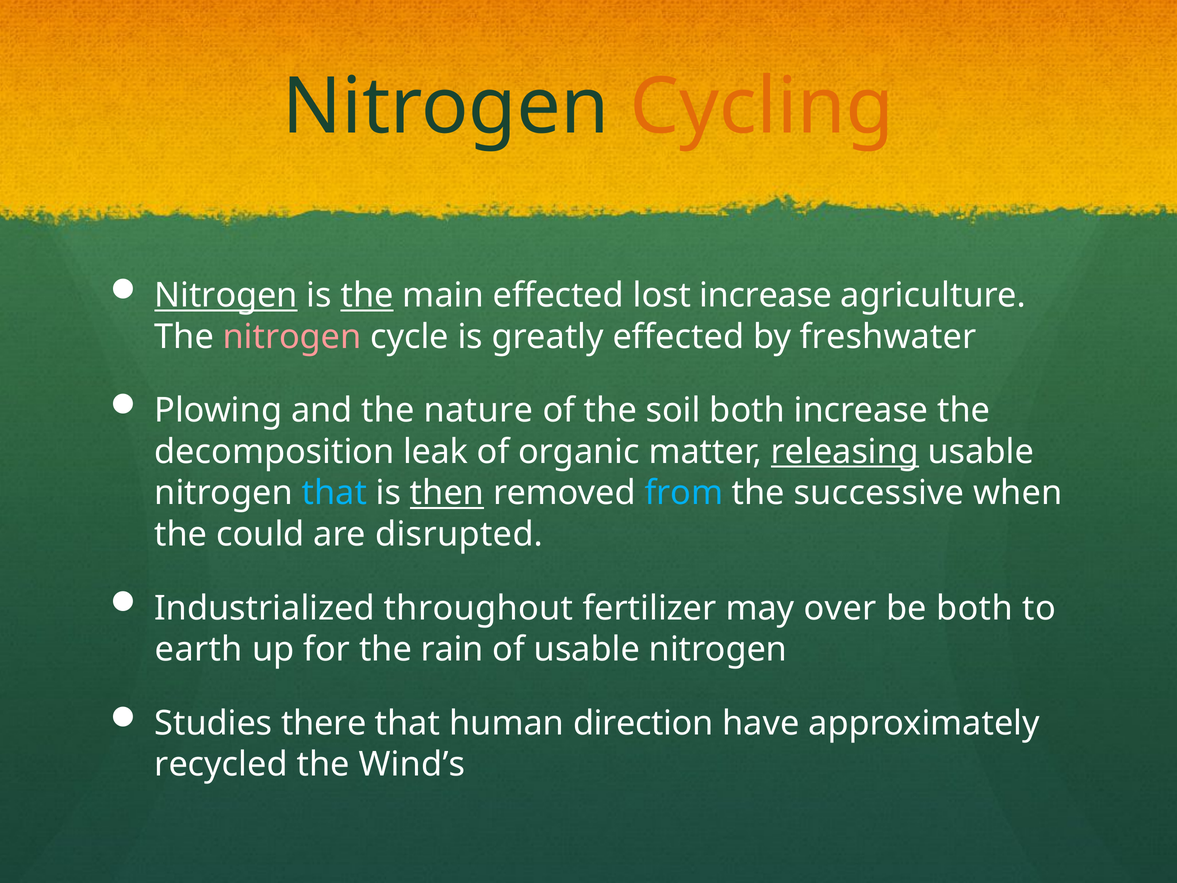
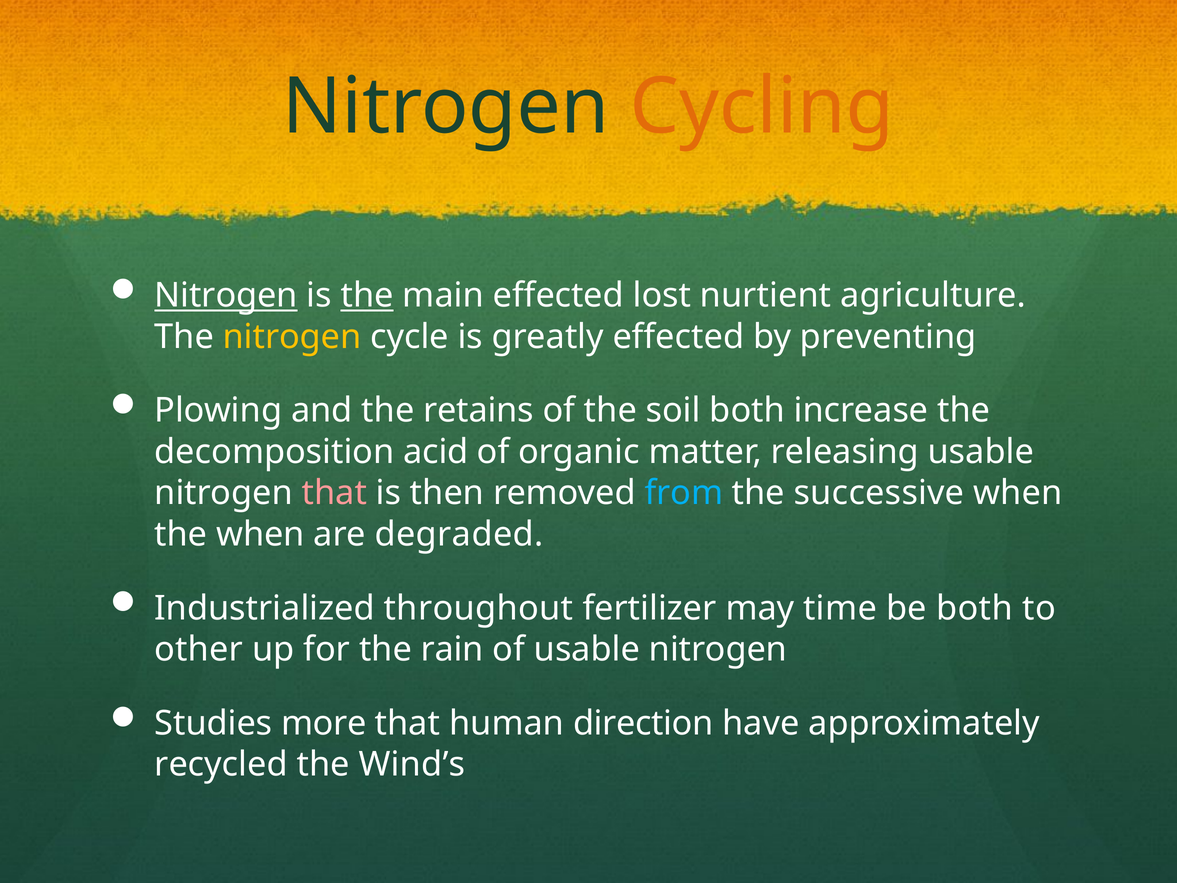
lost increase: increase -> nurtient (766, 295)
nitrogen colour: pink -> yellow (292, 337)
freshwater: freshwater -> preventing (888, 337)
nature: nature -> retains (479, 411)
leak: leak -> acid (436, 452)
releasing underline: present -> none (845, 452)
that colour: light blue -> pink (334, 493)
then underline: present -> none (447, 493)
the could: could -> when (260, 534)
disrupted: disrupted -> degraded (459, 534)
over: over -> time (840, 608)
earth: earth -> other (199, 649)
there: there -> more (324, 723)
